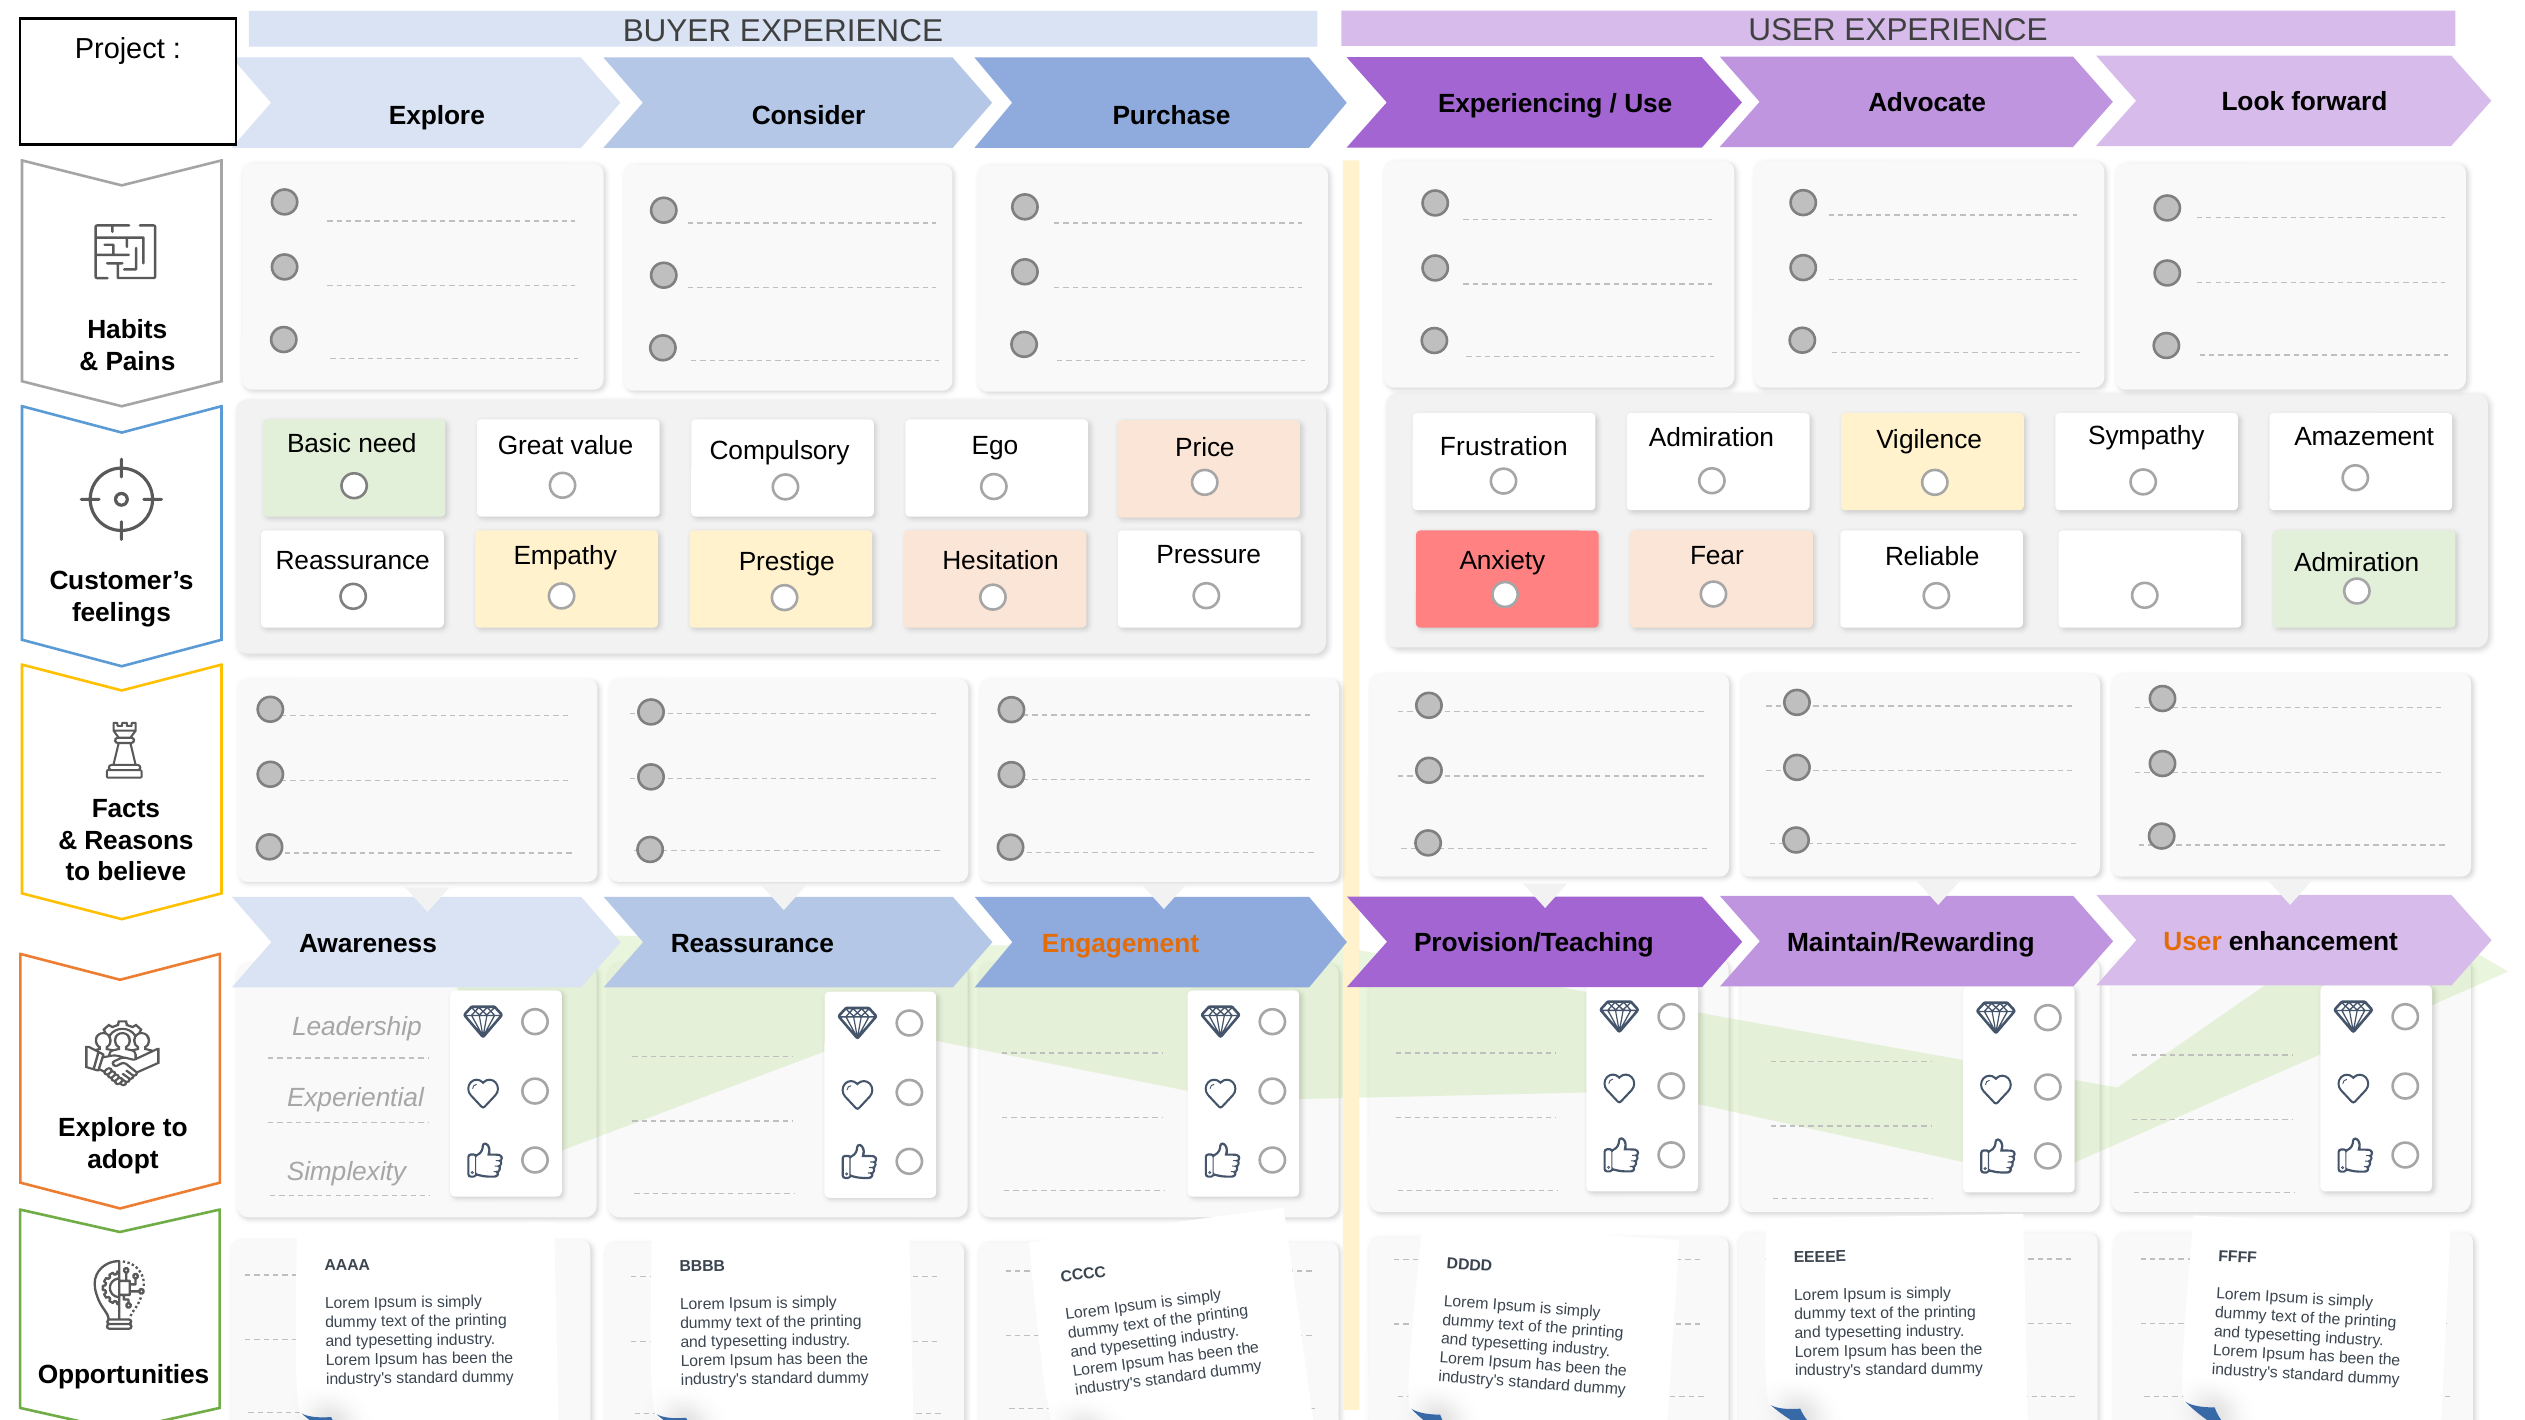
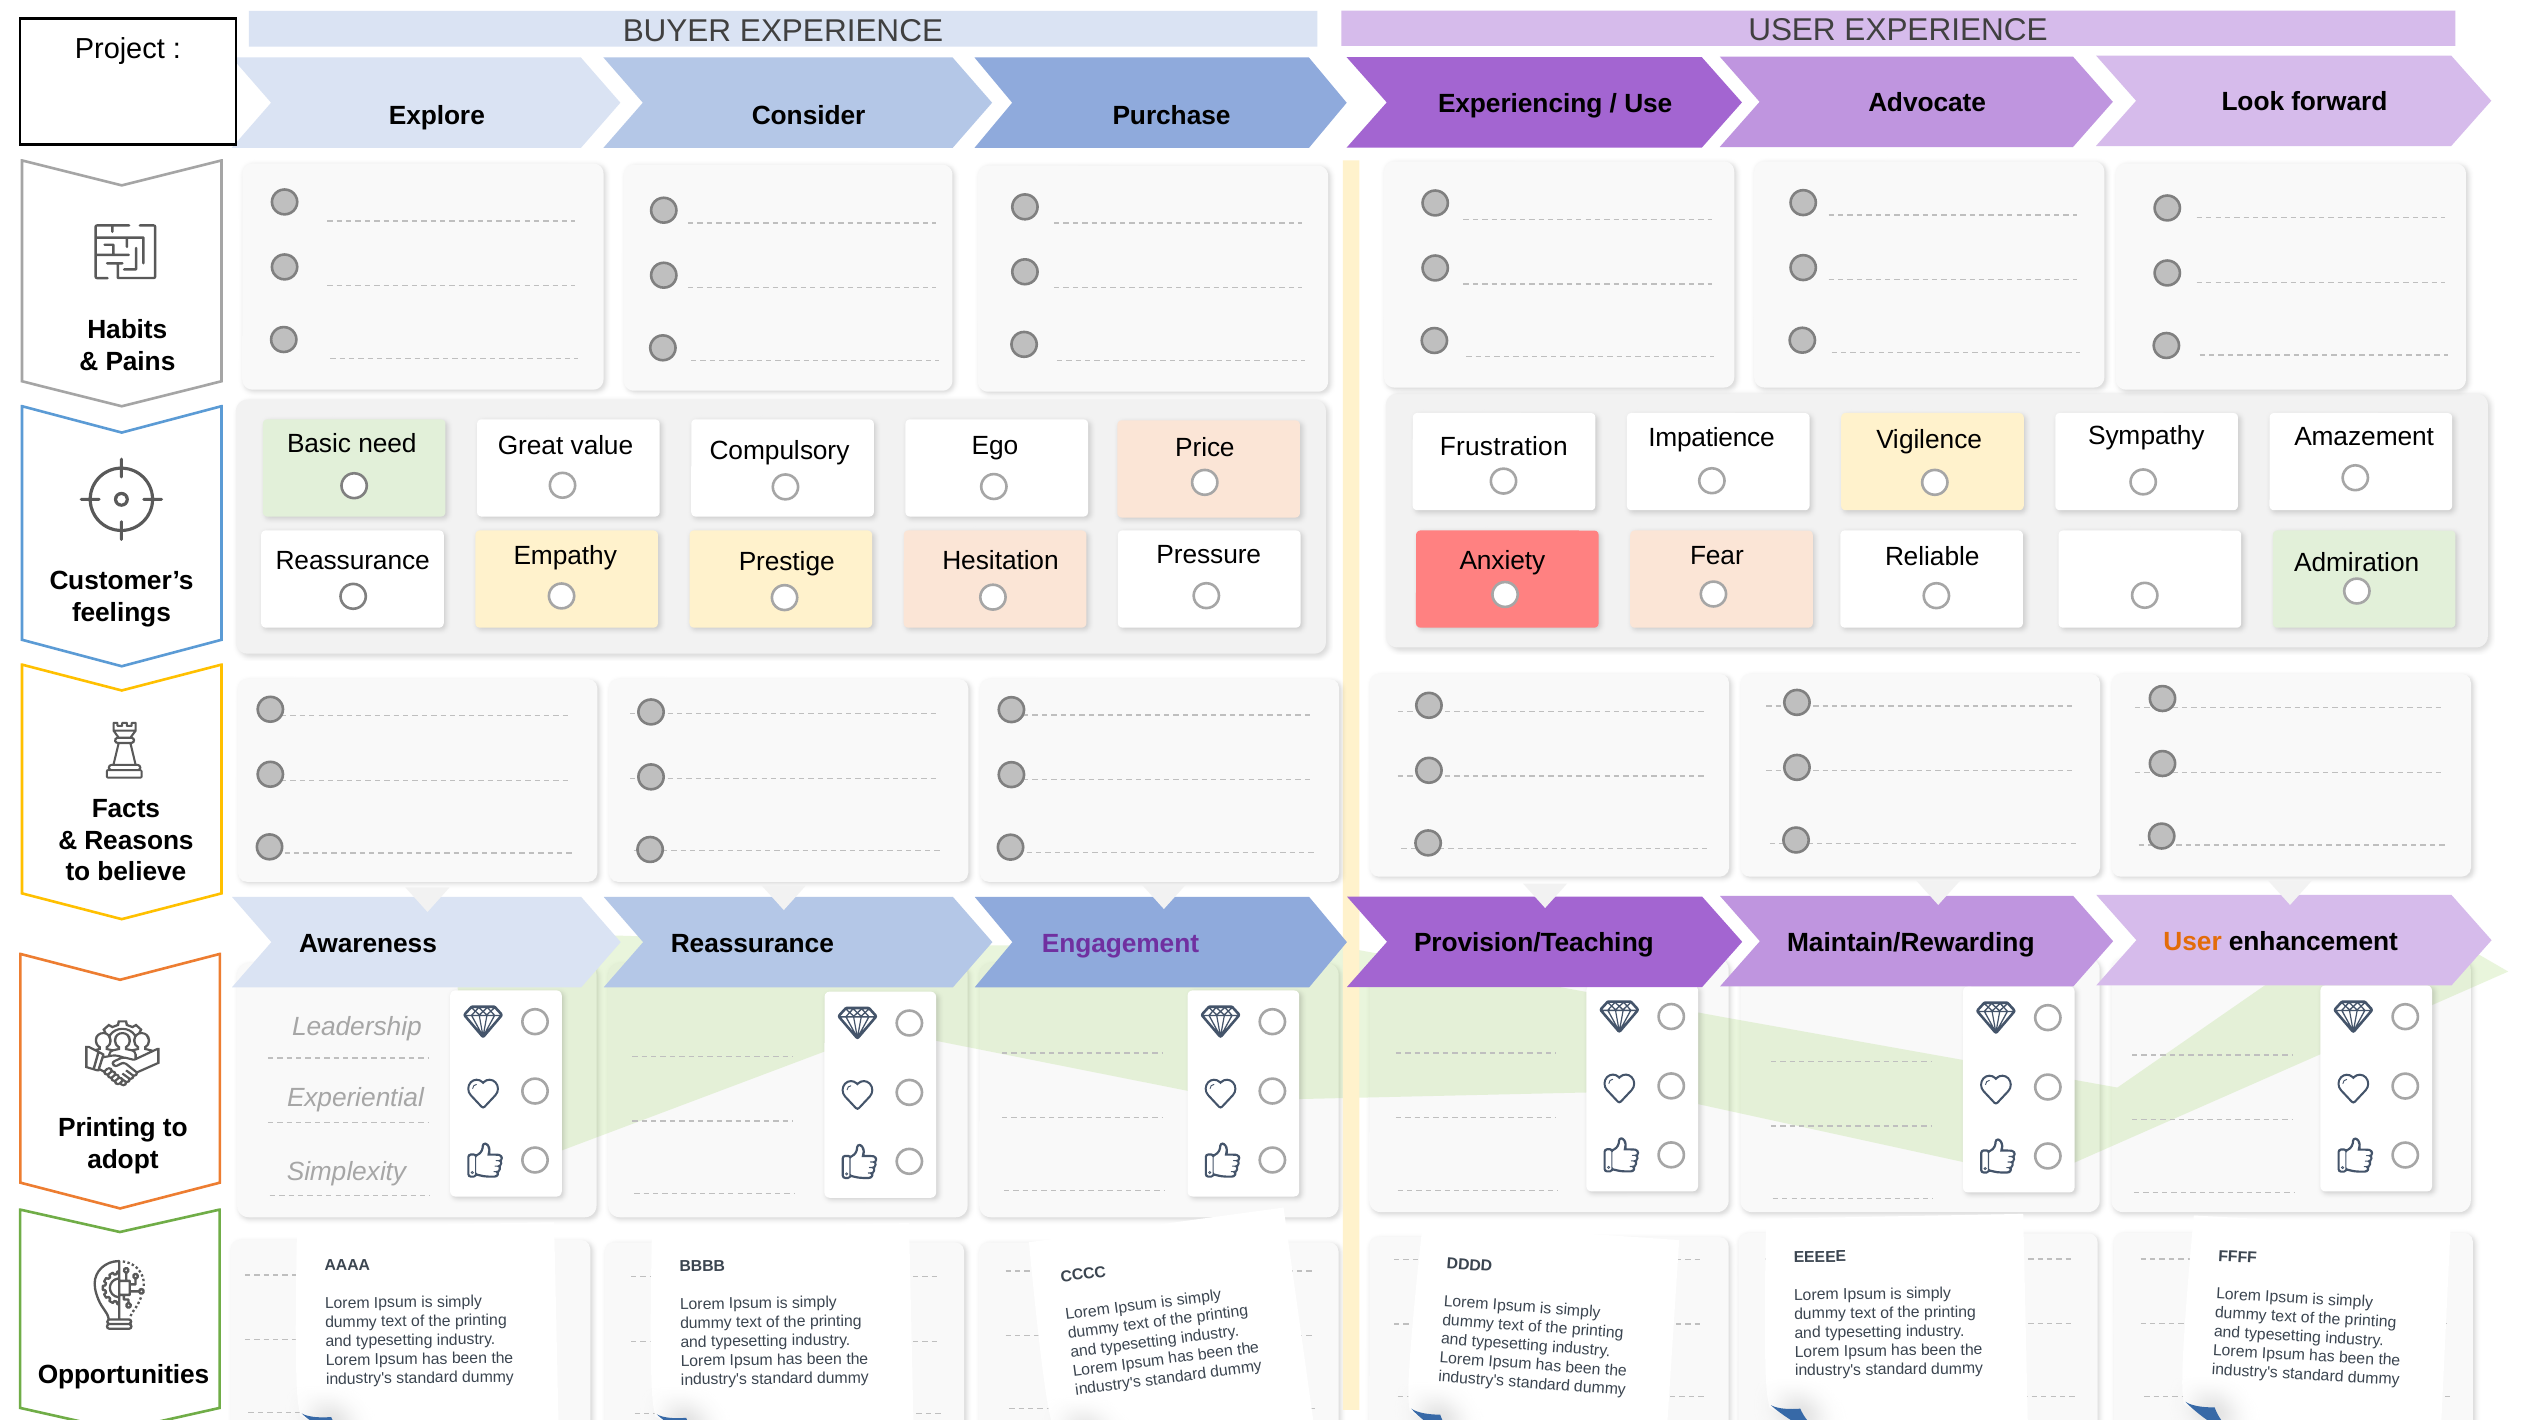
Admiration: Admiration -> Impatience (1712, 438)
Engagement colour: orange -> purple (1120, 944)
Explore: Explore -> Printing (107, 1128)
